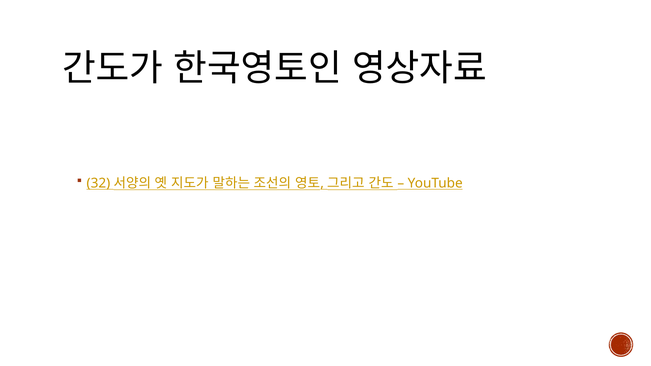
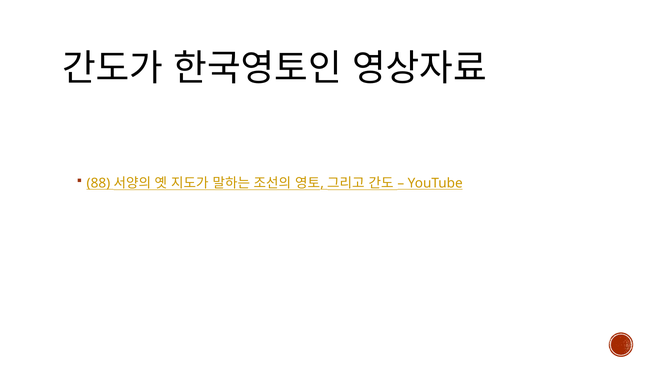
32: 32 -> 88 (98, 183)
